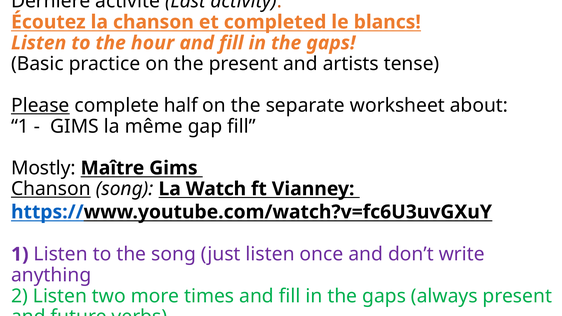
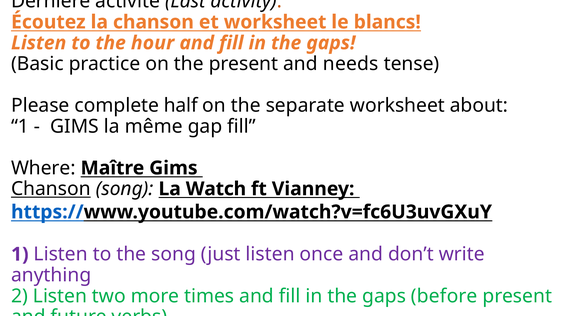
et completed: completed -> worksheet (275, 22)
artists: artists -> needs (351, 64)
Please underline: present -> none (40, 106)
Mostly: Mostly -> Where (43, 168)
always: always -> before (444, 296)
